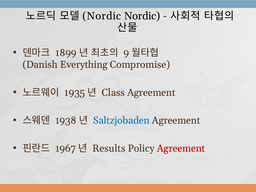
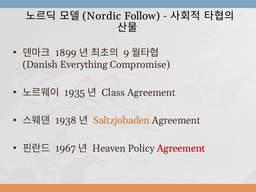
Nordic: Nordic -> Follow (142, 16)
Saltzjobaden colour: blue -> orange (121, 120)
Results: Results -> Heaven (109, 148)
